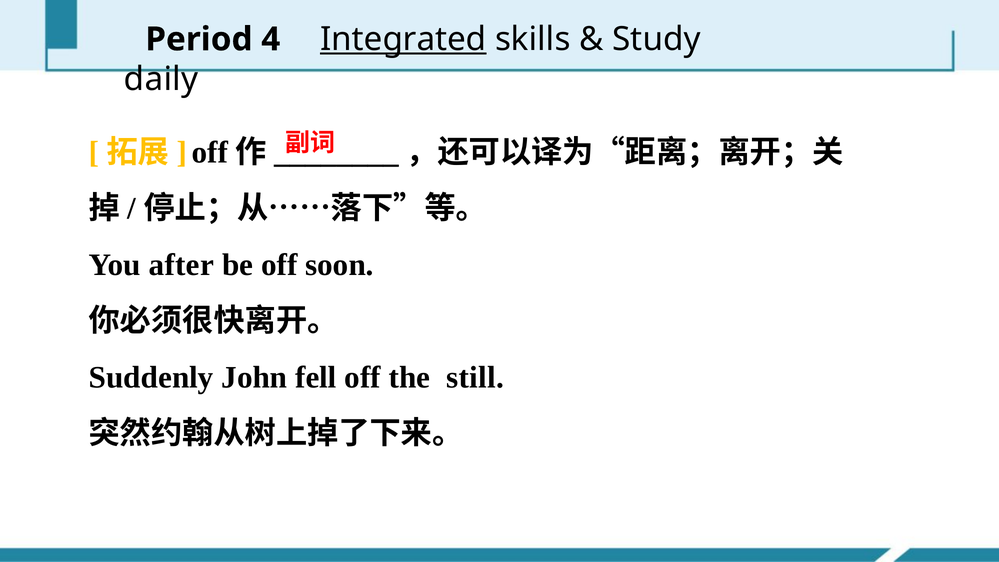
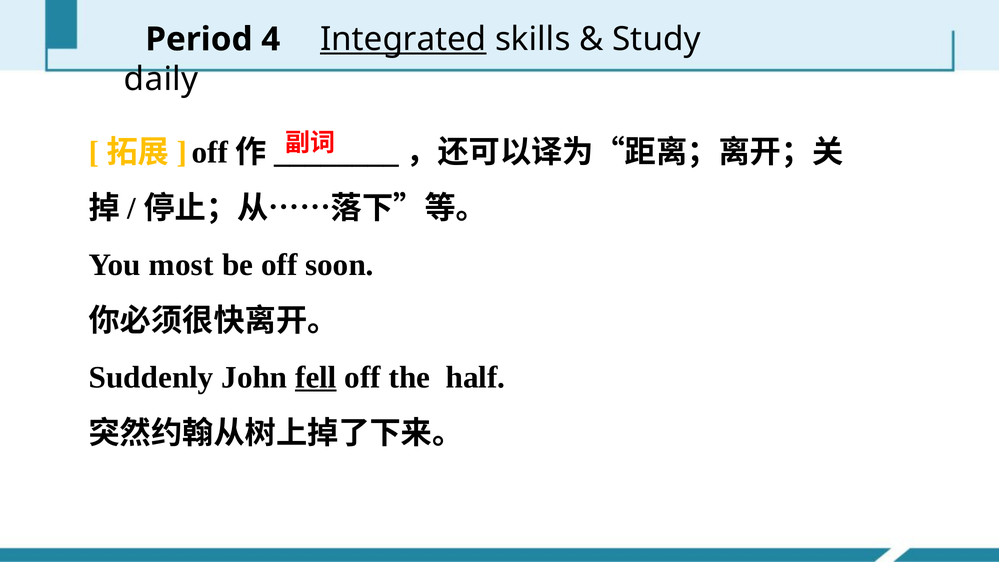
after: after -> most (181, 265)
fell underline: none -> present (316, 377)
still: still -> half (475, 377)
